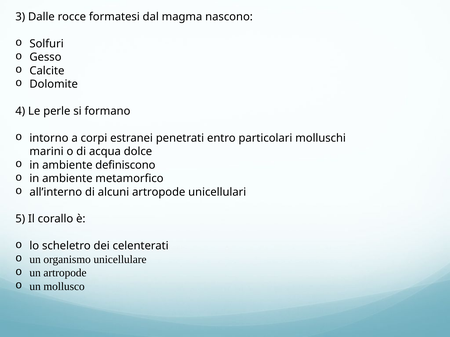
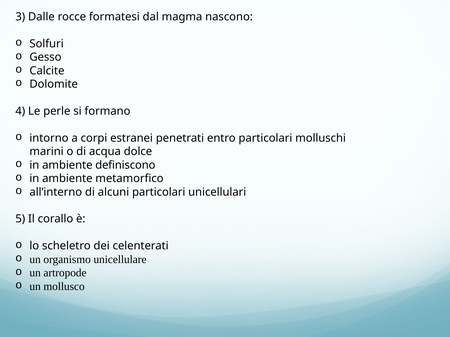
alcuni artropode: artropode -> particolari (159, 192)
